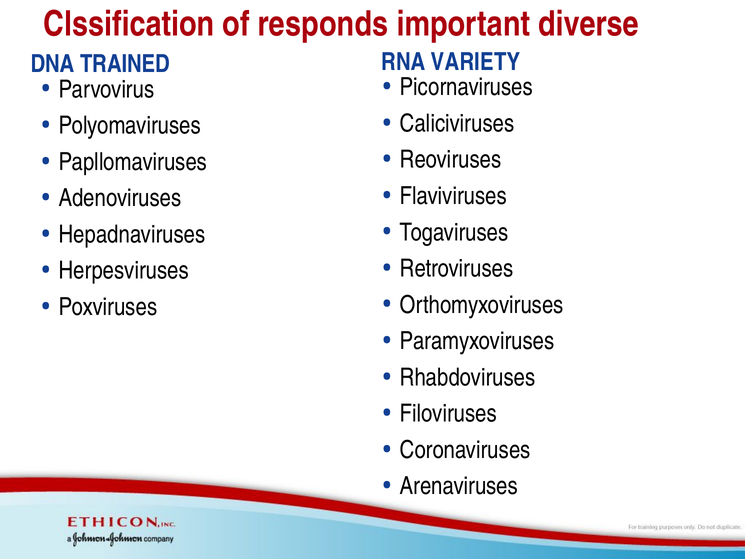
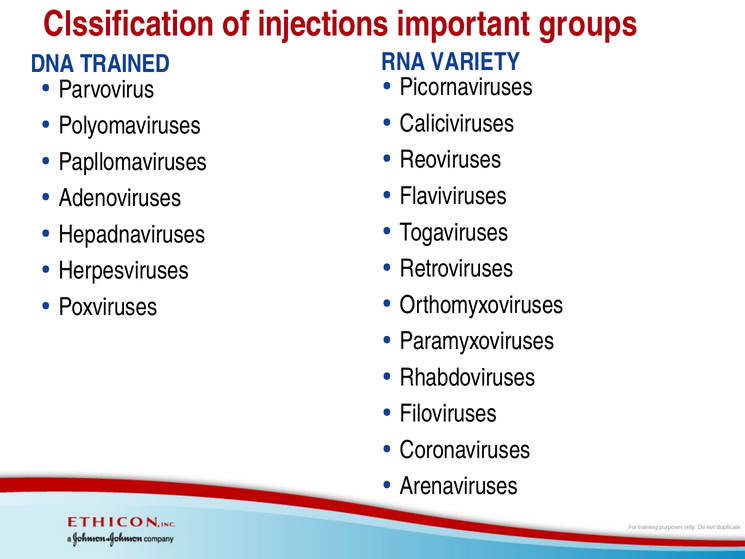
responds: responds -> injections (323, 24)
diverse: diverse -> groups (588, 24)
